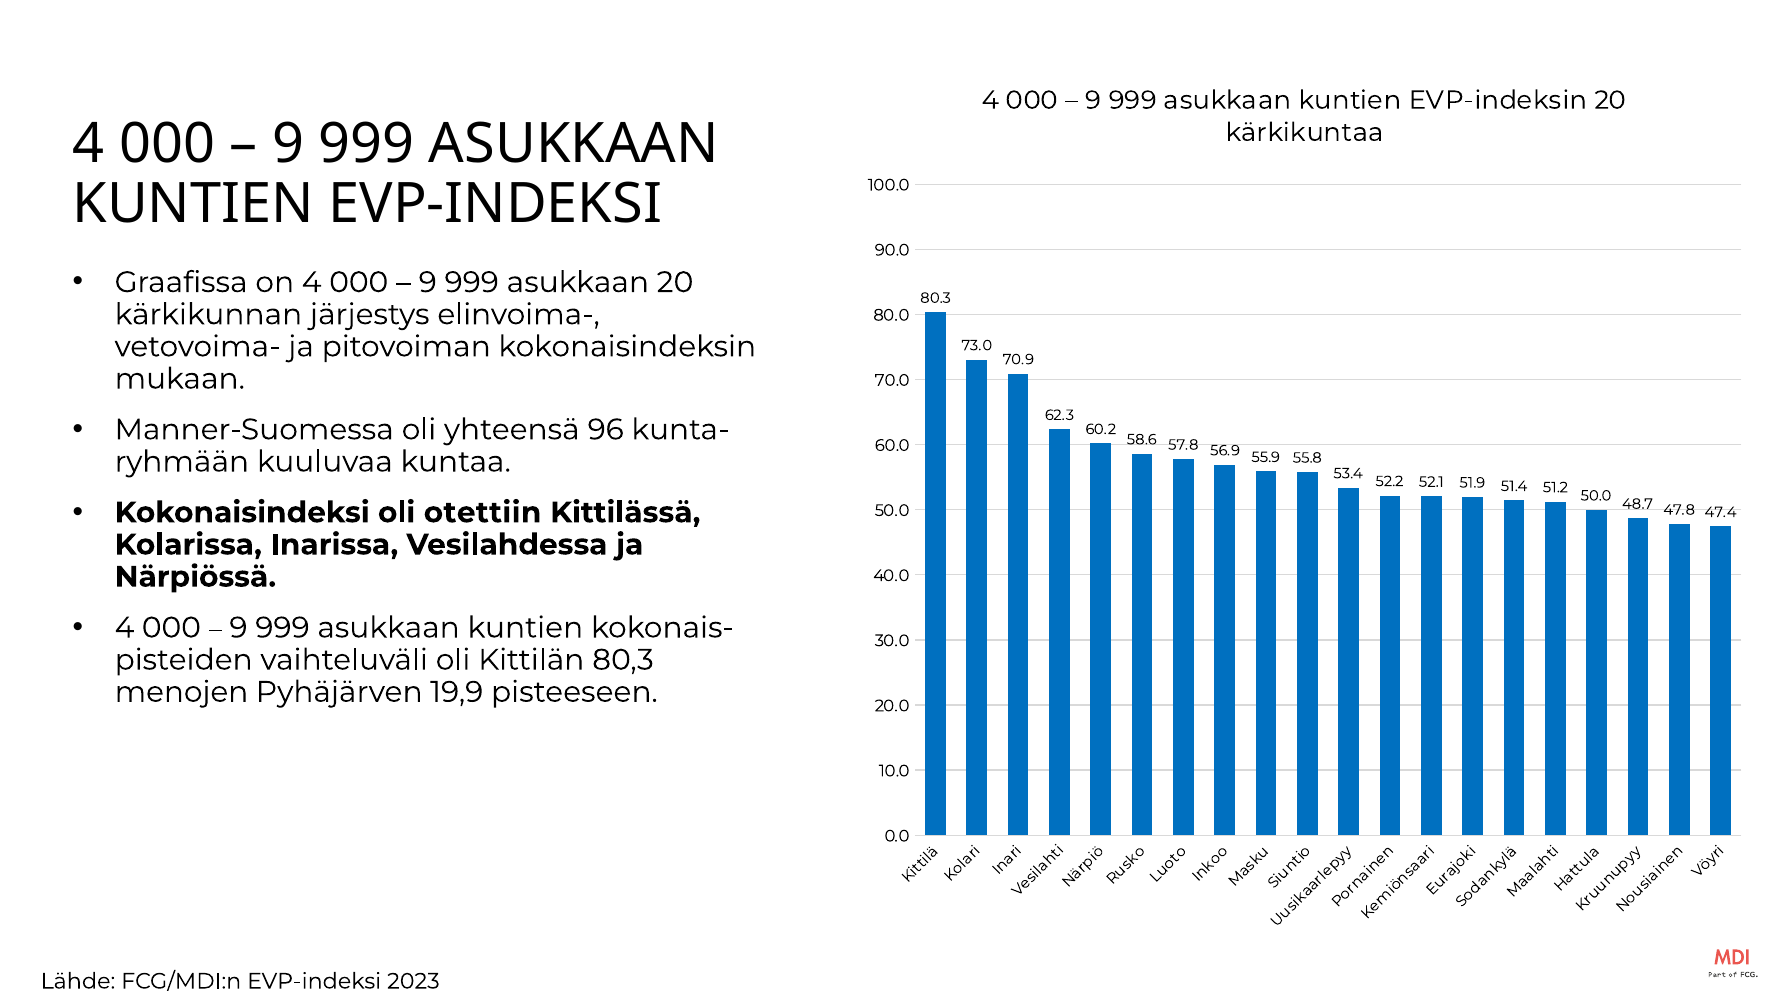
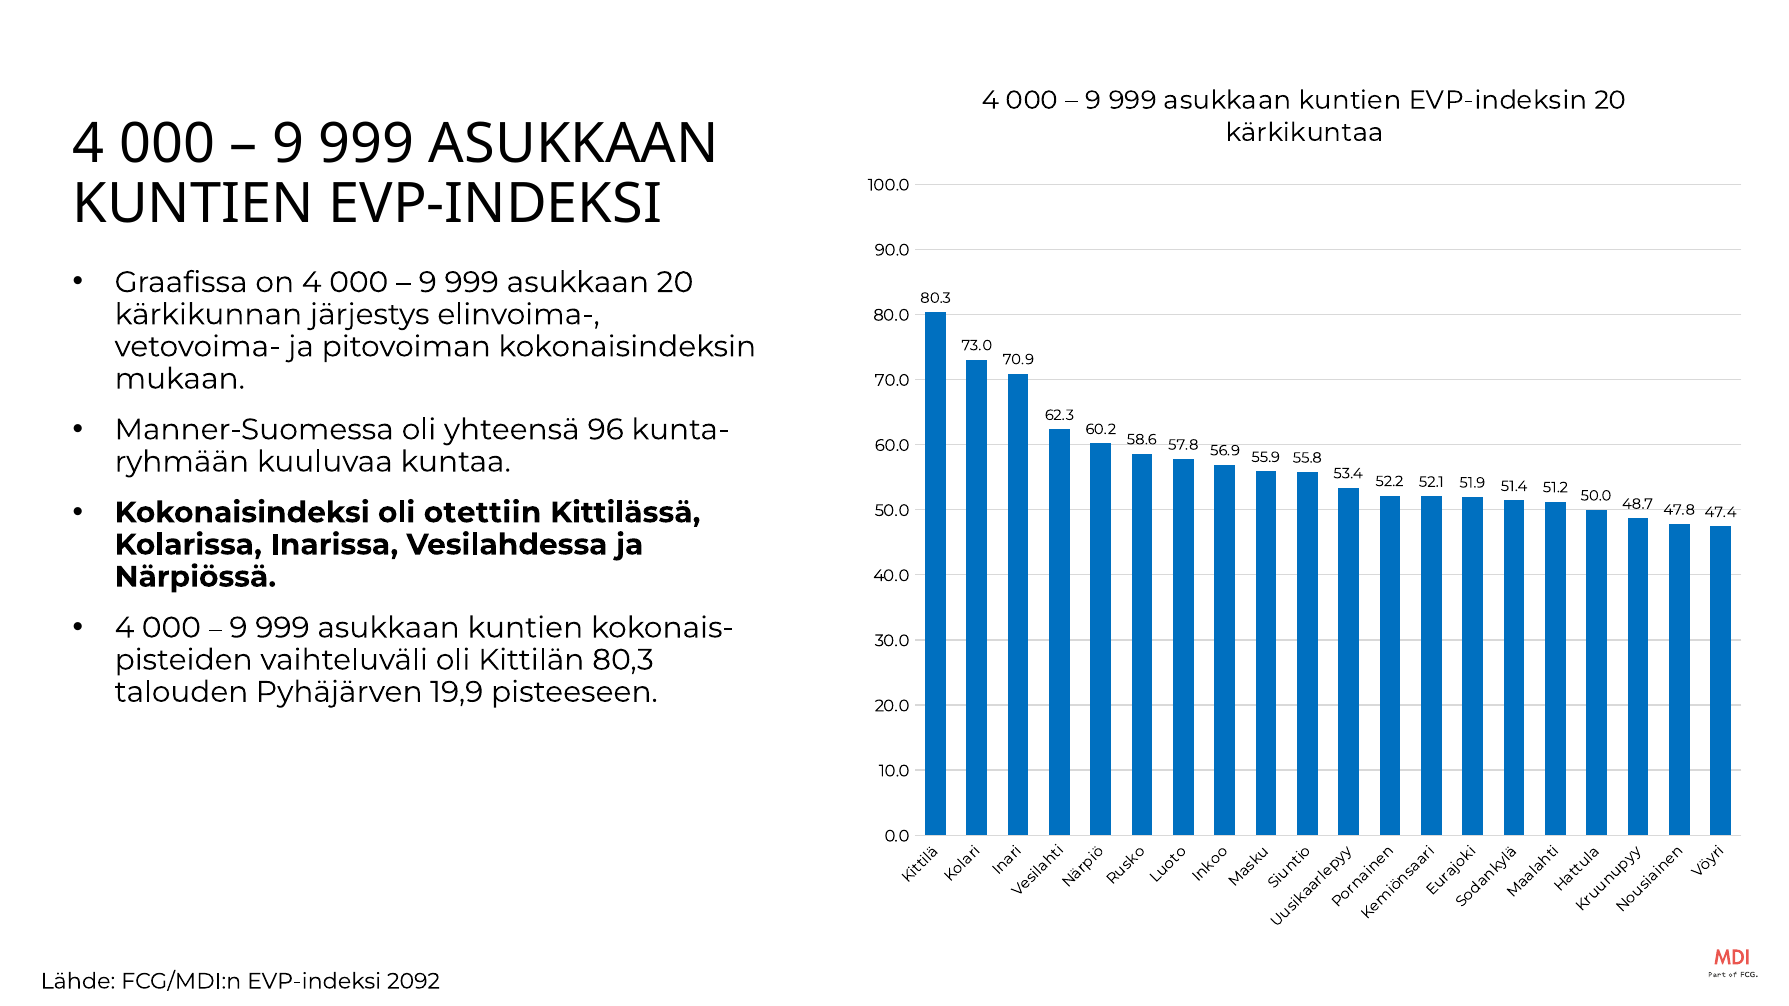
menojen: menojen -> talouden (181, 692)
2023: 2023 -> 2092 (414, 981)
